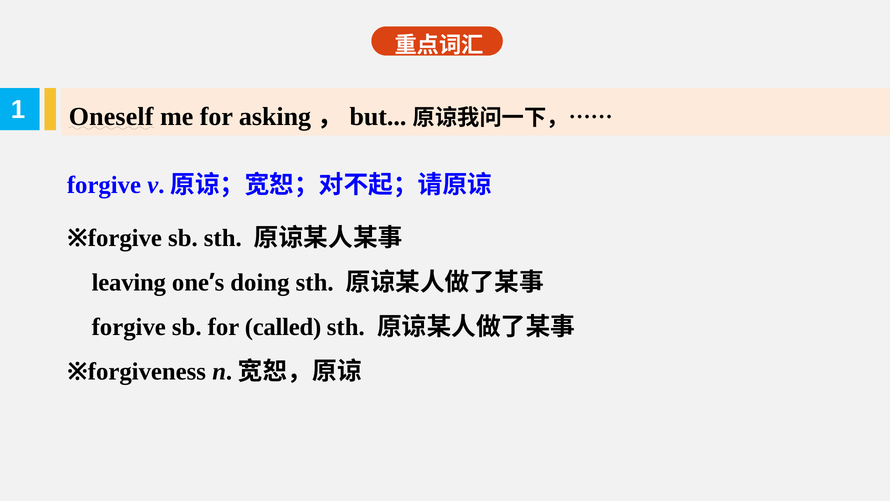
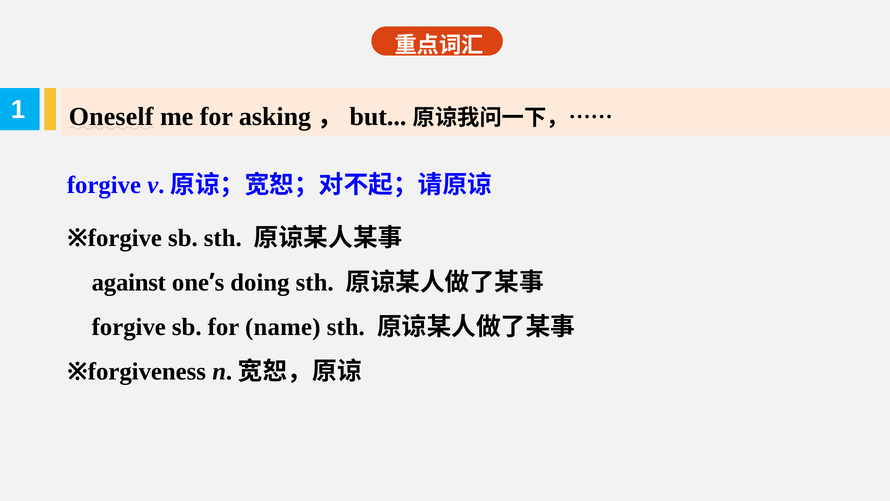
leaving: leaving -> against (129, 282)
called: called -> name (283, 327)
